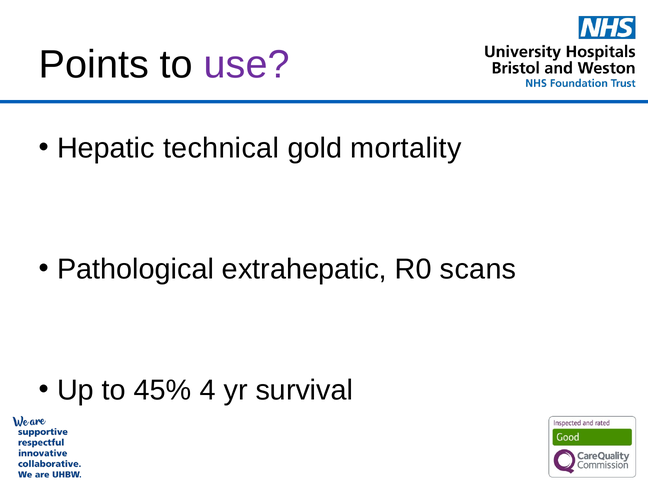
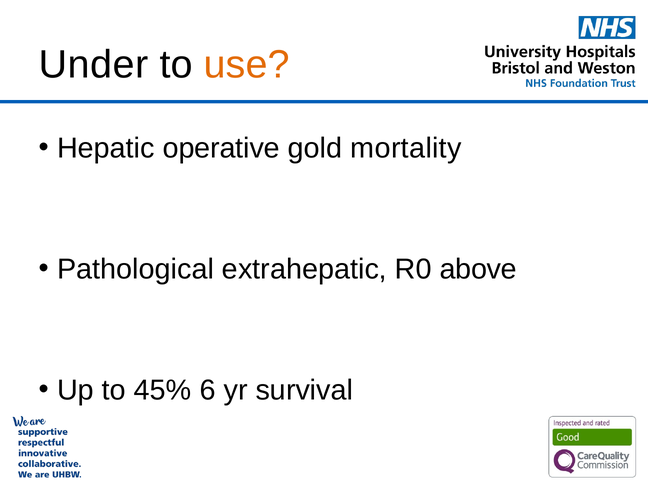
Points: Points -> Under (94, 65)
use colour: purple -> orange (247, 65)
technical: technical -> operative (221, 148)
scans: scans -> above (478, 269)
4: 4 -> 6 (208, 390)
